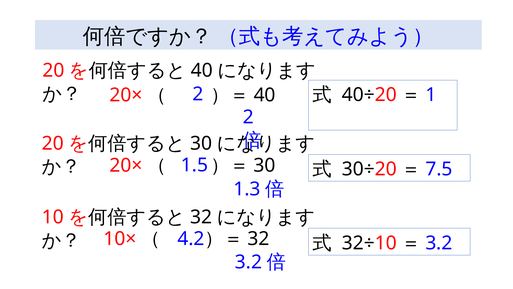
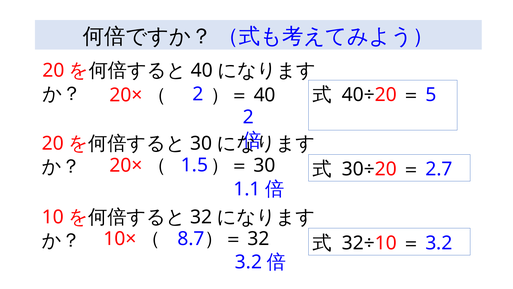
1: 1 -> 5 (431, 95)
7.5: 7.5 -> 2.7 (439, 169)
1.3: 1.3 -> 1.1 (247, 189)
4.2: 4.2 -> 8.7 (191, 239)
